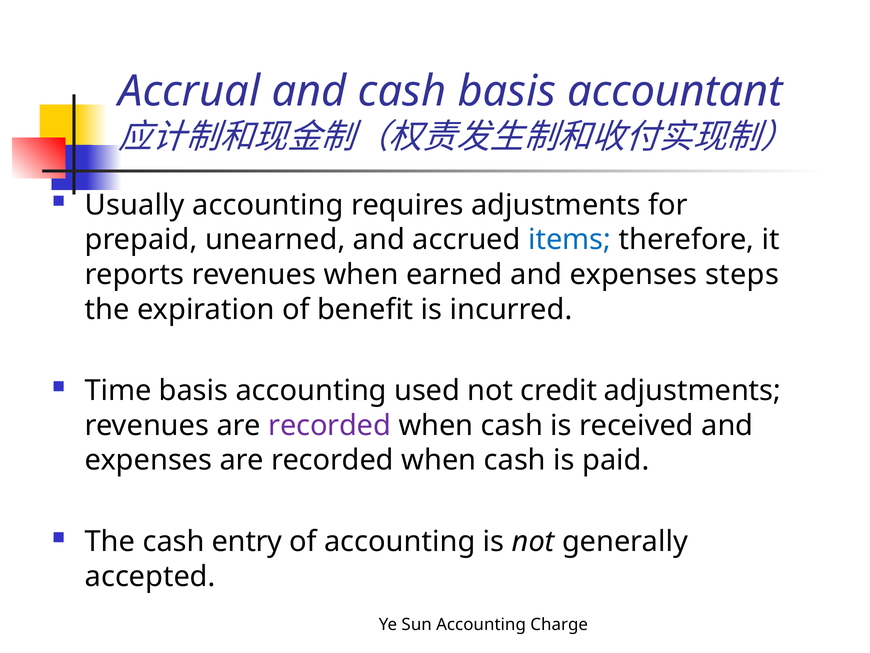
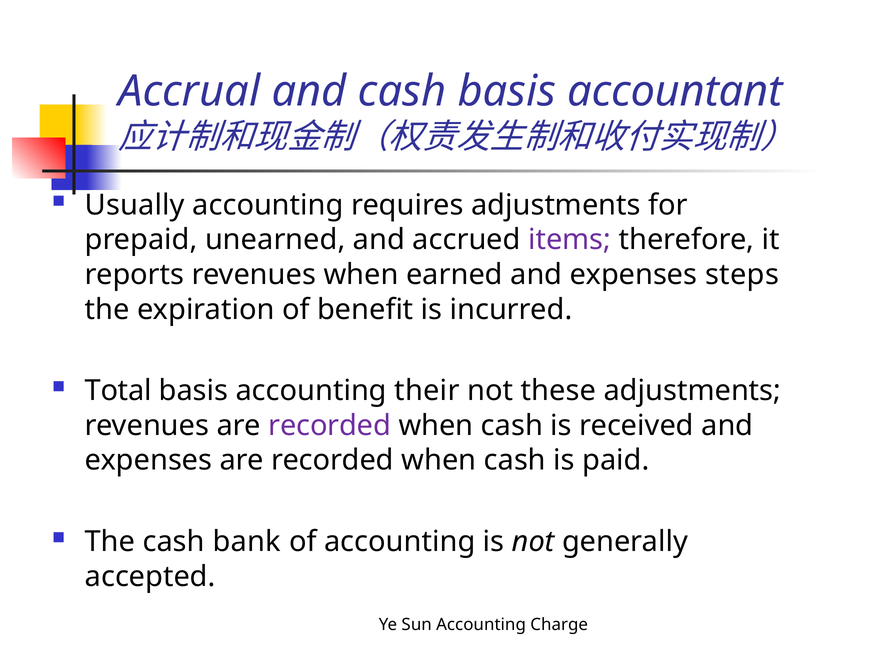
items colour: blue -> purple (570, 240)
Time: Time -> Total (118, 390)
used: used -> their (427, 390)
credit: credit -> these (559, 390)
entry: entry -> bank (247, 541)
